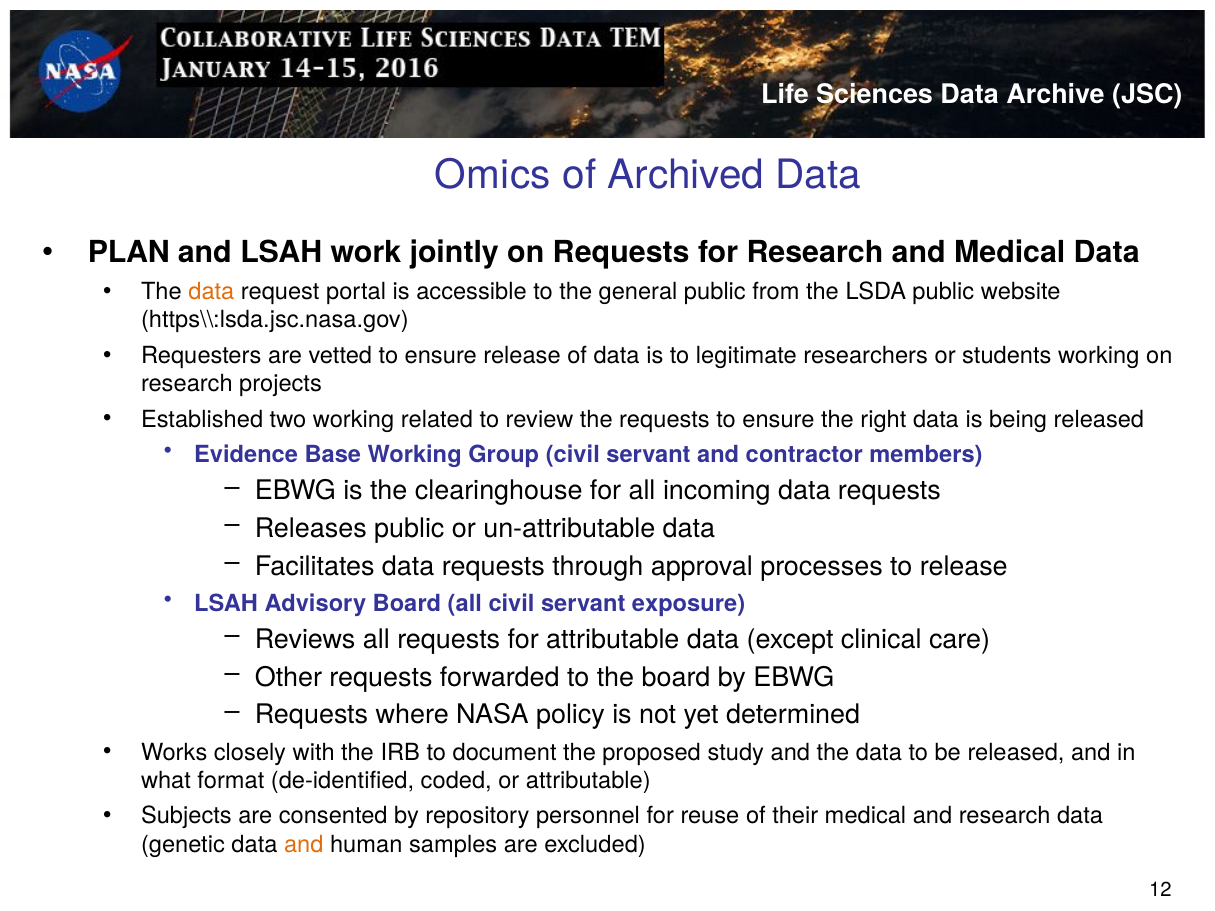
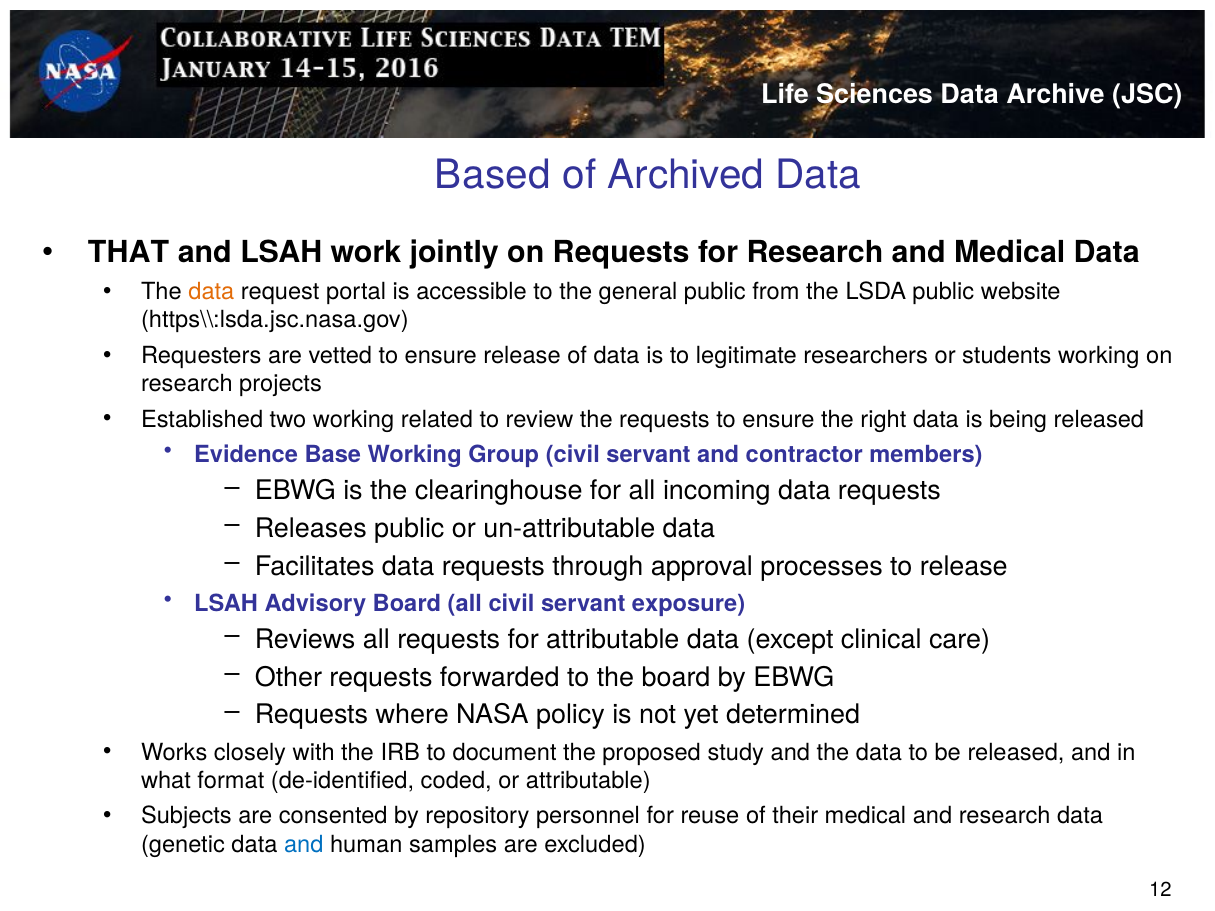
Omics: Omics -> Based (493, 175)
PLAN: PLAN -> THAT (129, 253)
and colour: orange -> blue (304, 845)
